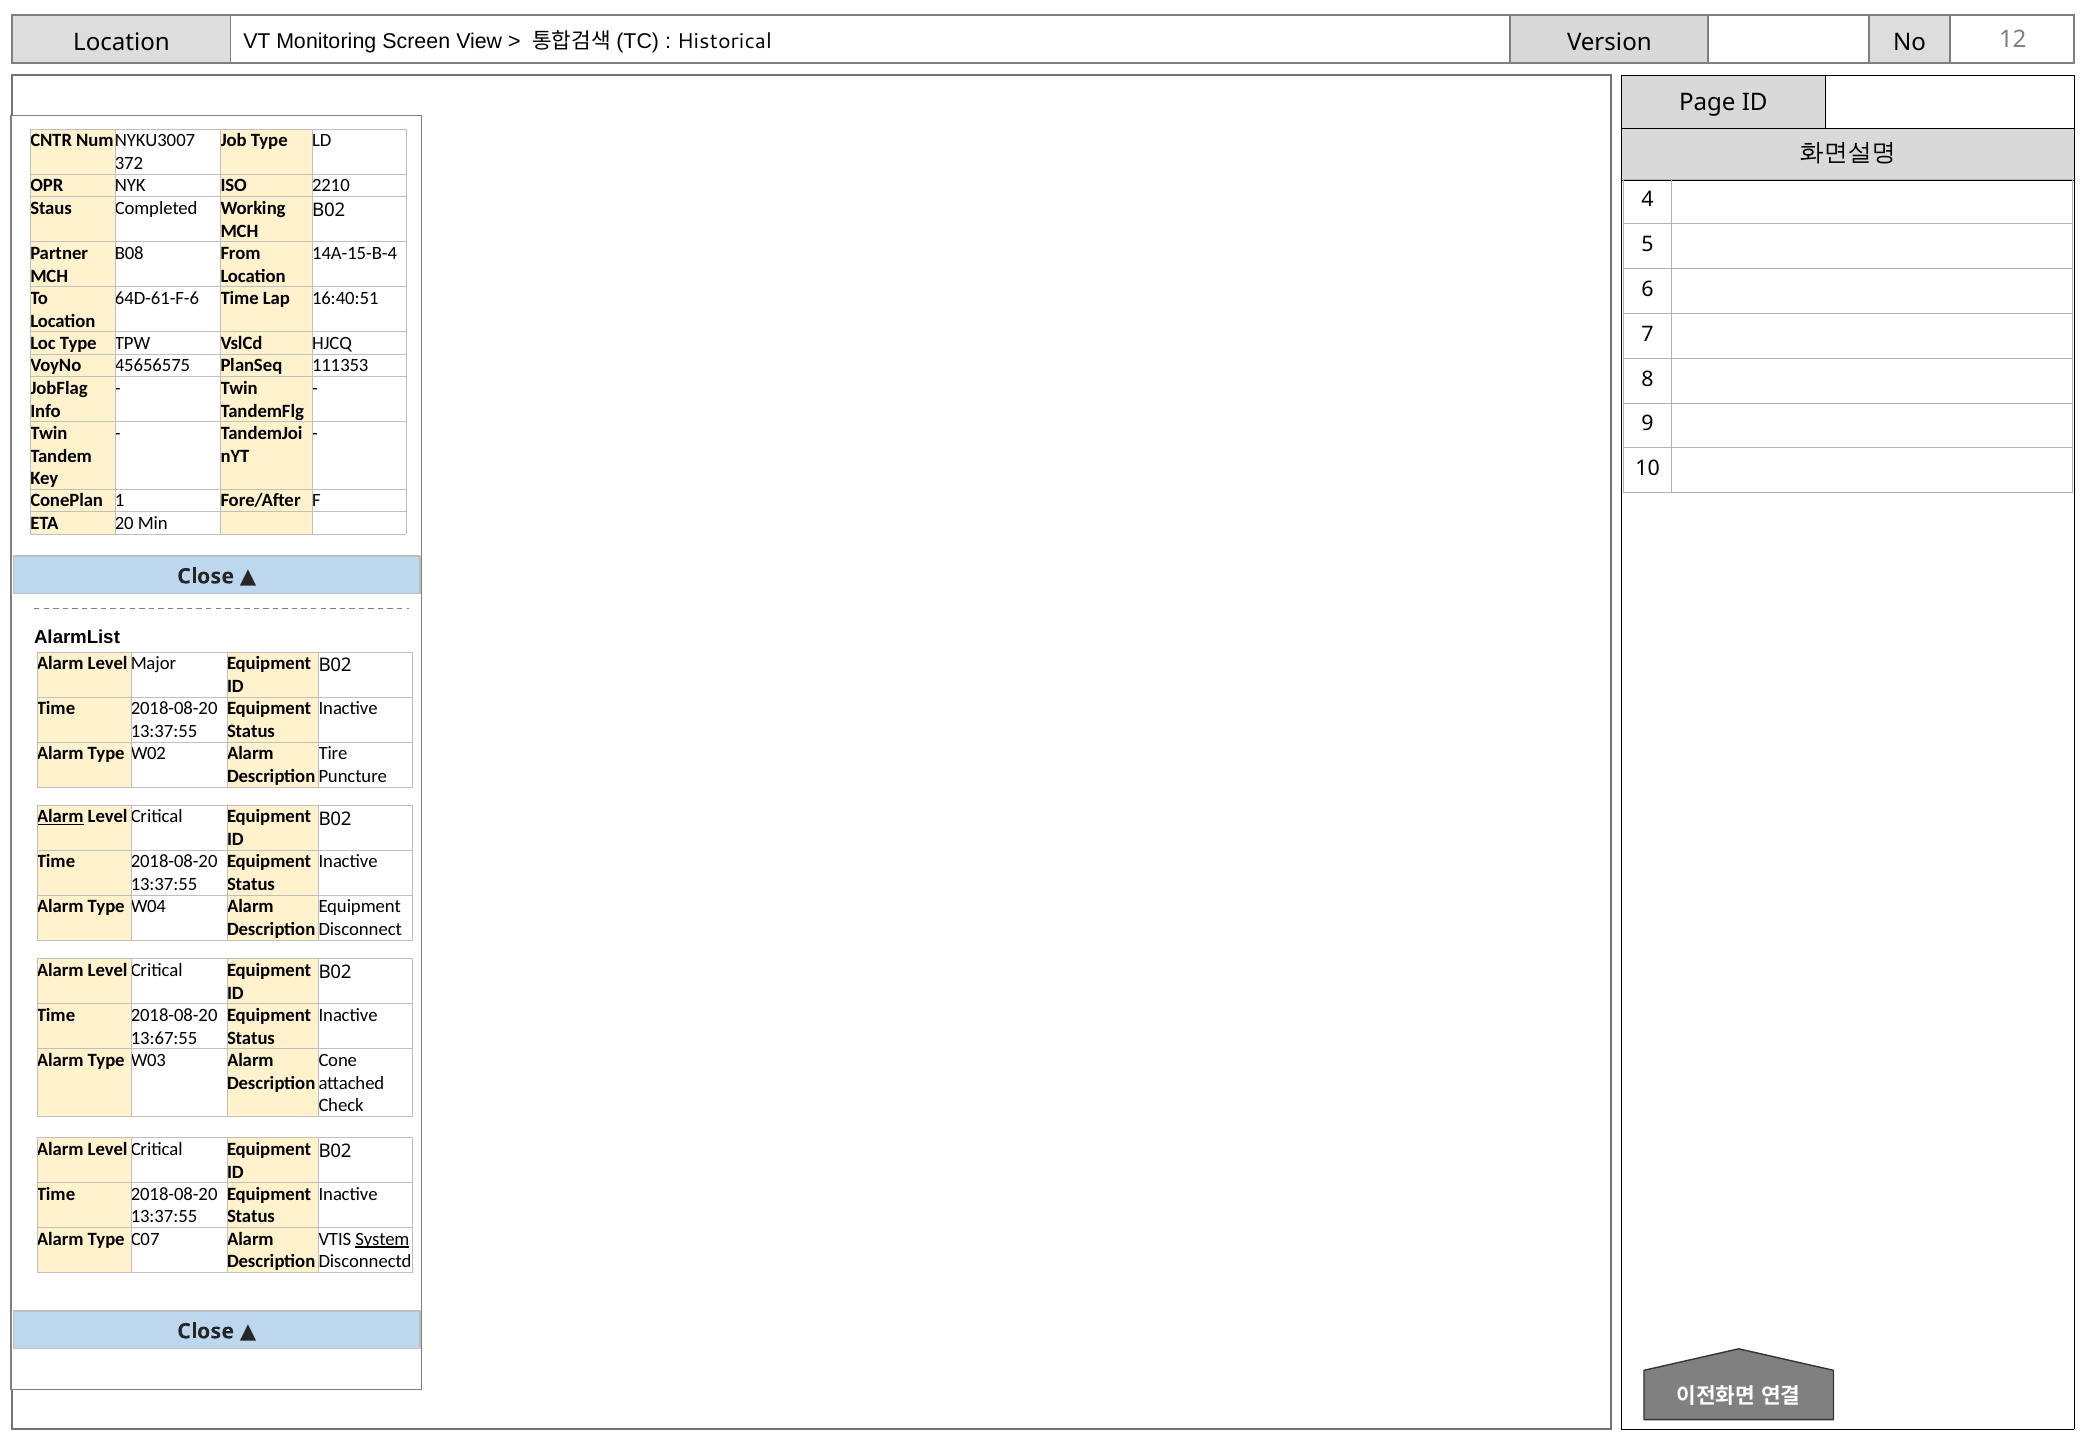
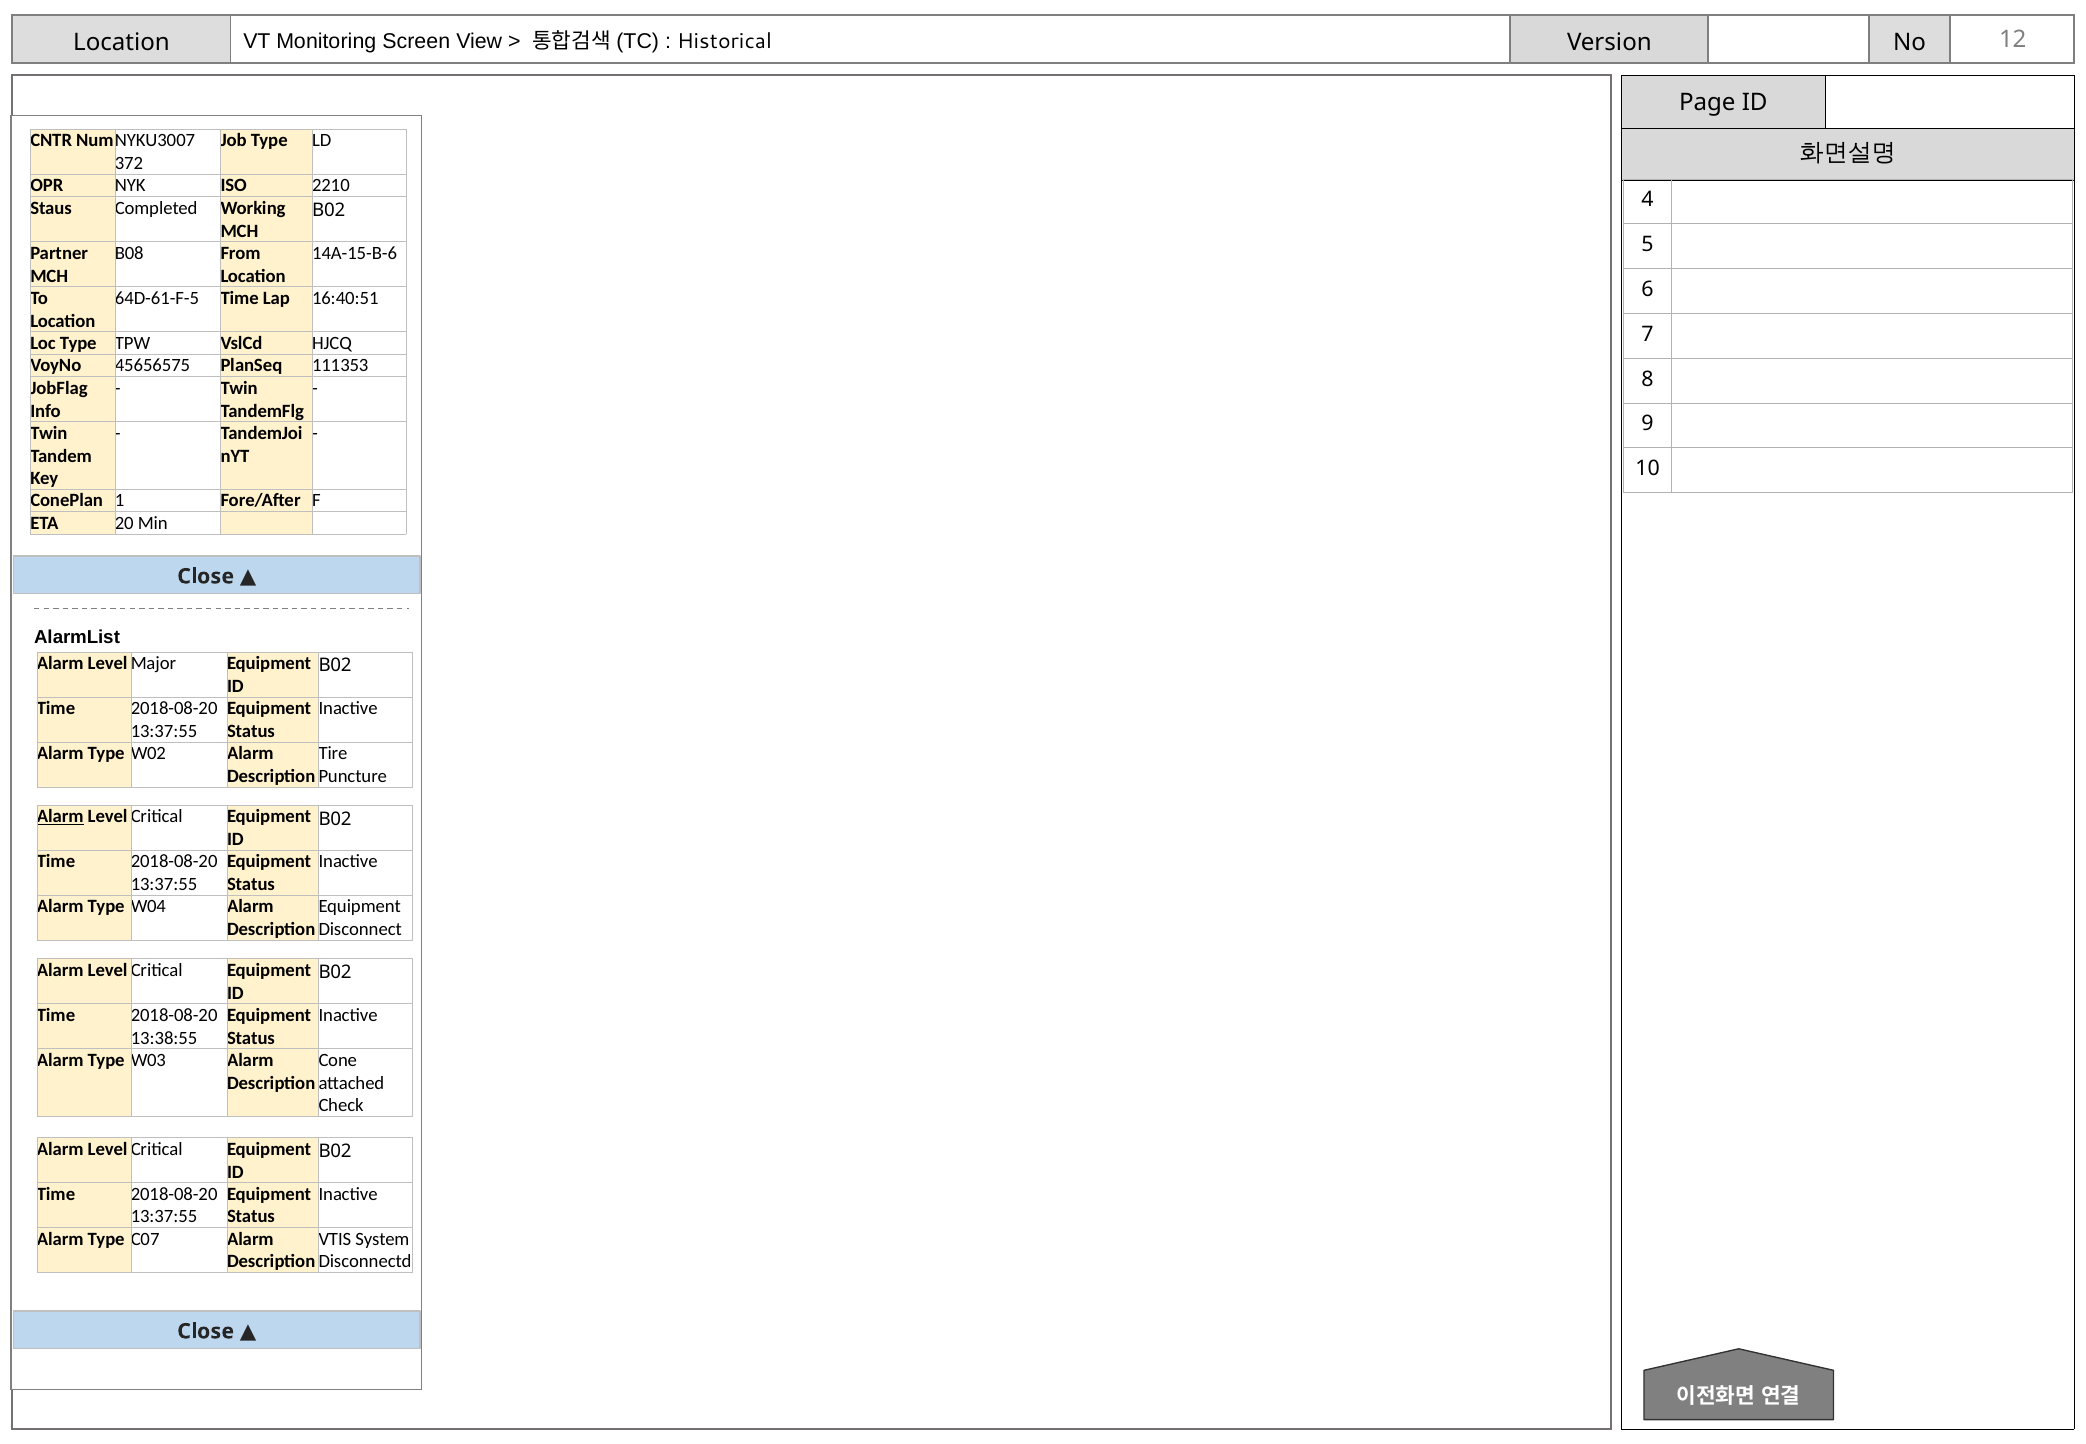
14A-15-B-4: 14A-15-B-4 -> 14A-15-B-6 (355, 253)
64D-61-F-6: 64D-61-F-6 -> 64D-61-F-5 (157, 298)
13:67:55: 13:67:55 -> 13:38:55 (164, 1038)
System underline: present -> none (382, 1239)
